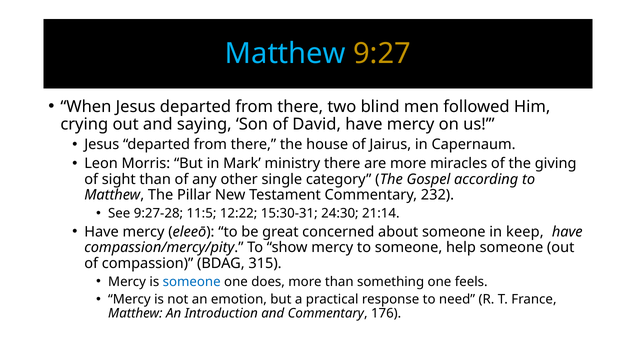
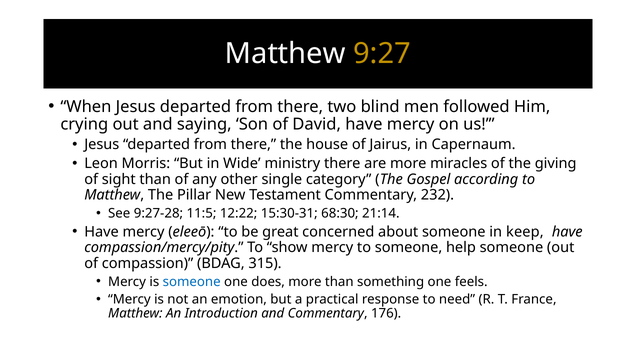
Matthew colour: light blue -> white (285, 53)
Mark: Mark -> Wide (242, 163)
24:30: 24:30 -> 68:30 (340, 213)
